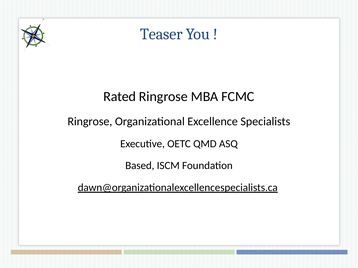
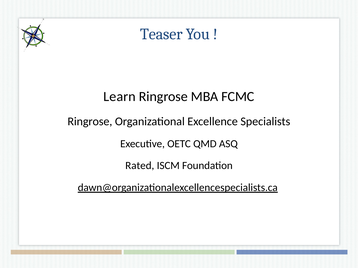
Rated: Rated -> Learn (120, 97)
Based: Based -> Rated (140, 166)
